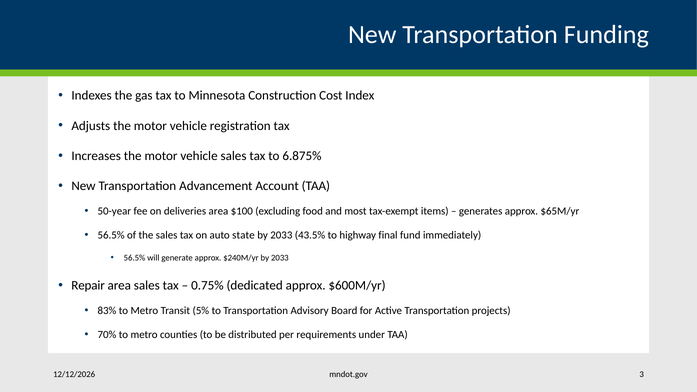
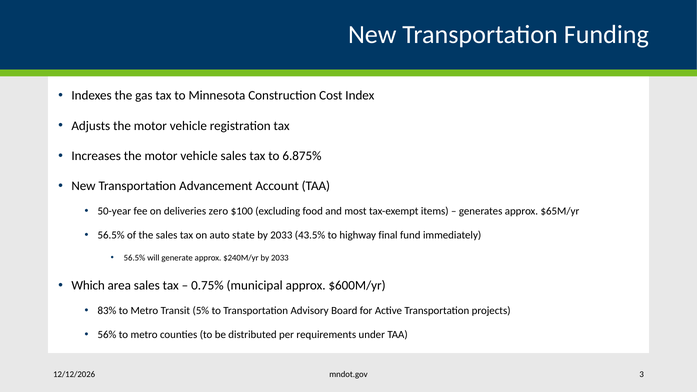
deliveries area: area -> zero (218, 211)
Repair: Repair -> Which (88, 286)
dedicated: dedicated -> municipal (255, 286)
70%: 70% -> 56% (107, 335)
